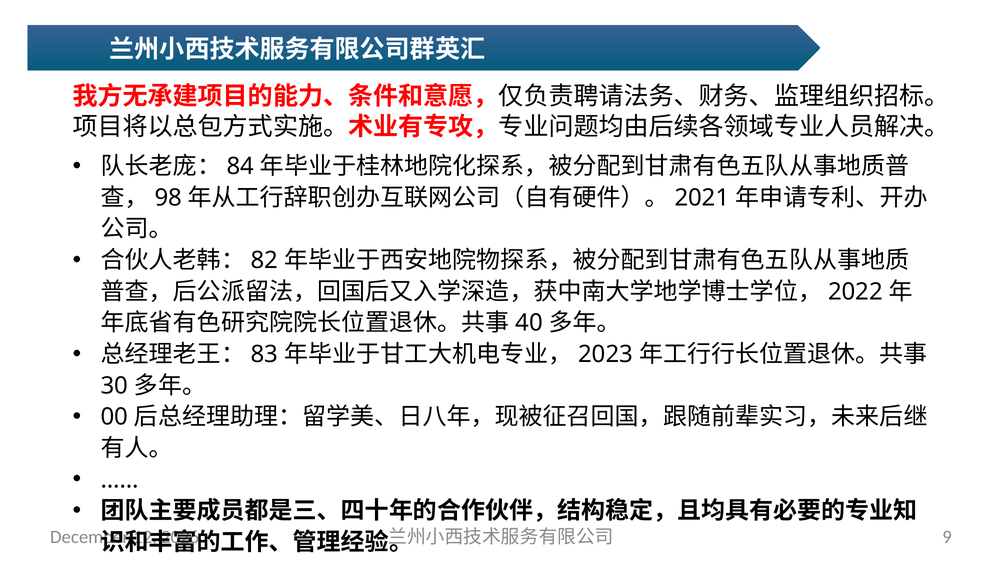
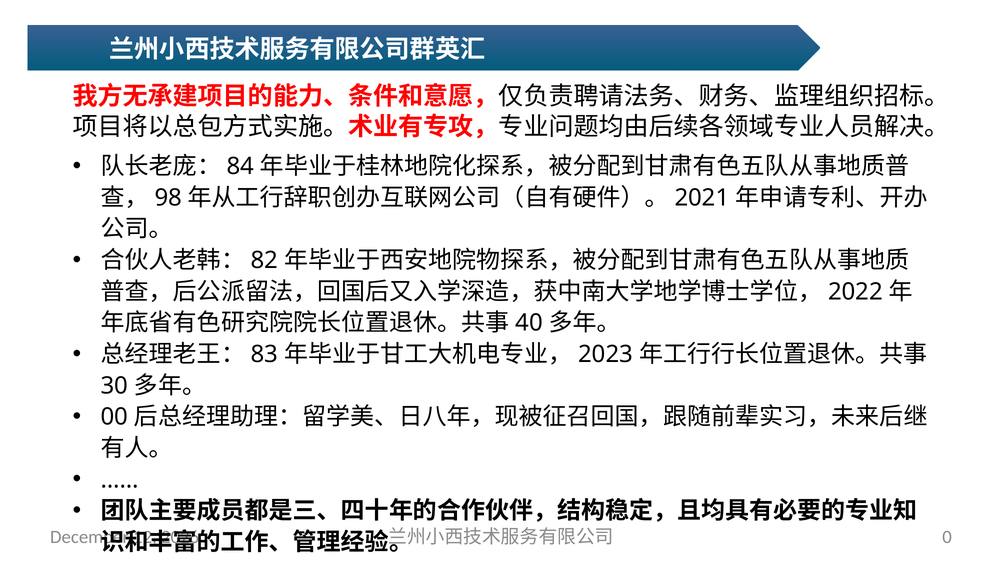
9: 9 -> 0 (947, 537)
